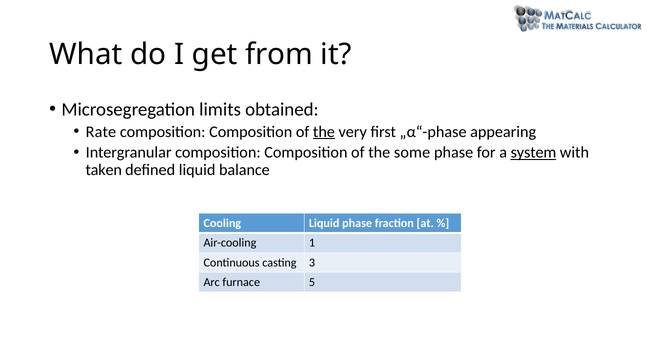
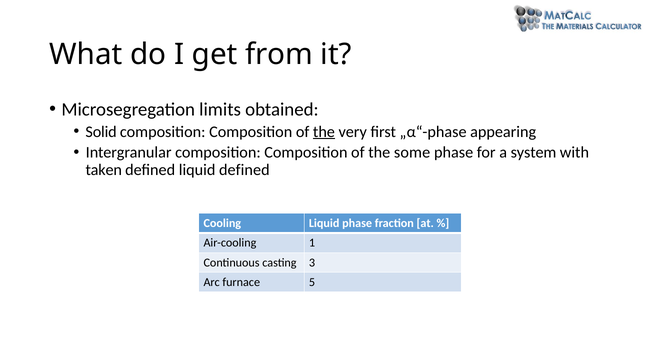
Rate: Rate -> Solid (101, 132)
system underline: present -> none (534, 153)
liquid balance: balance -> defined (244, 170)
